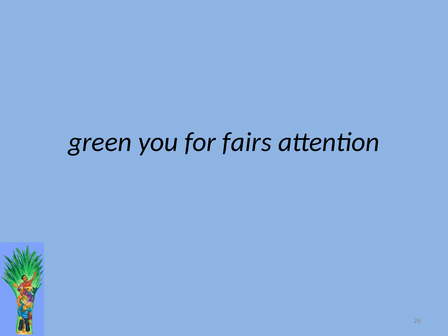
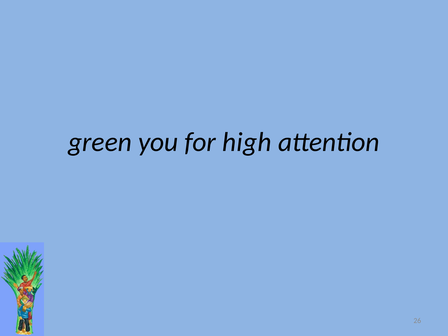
fairs: fairs -> high (247, 142)
